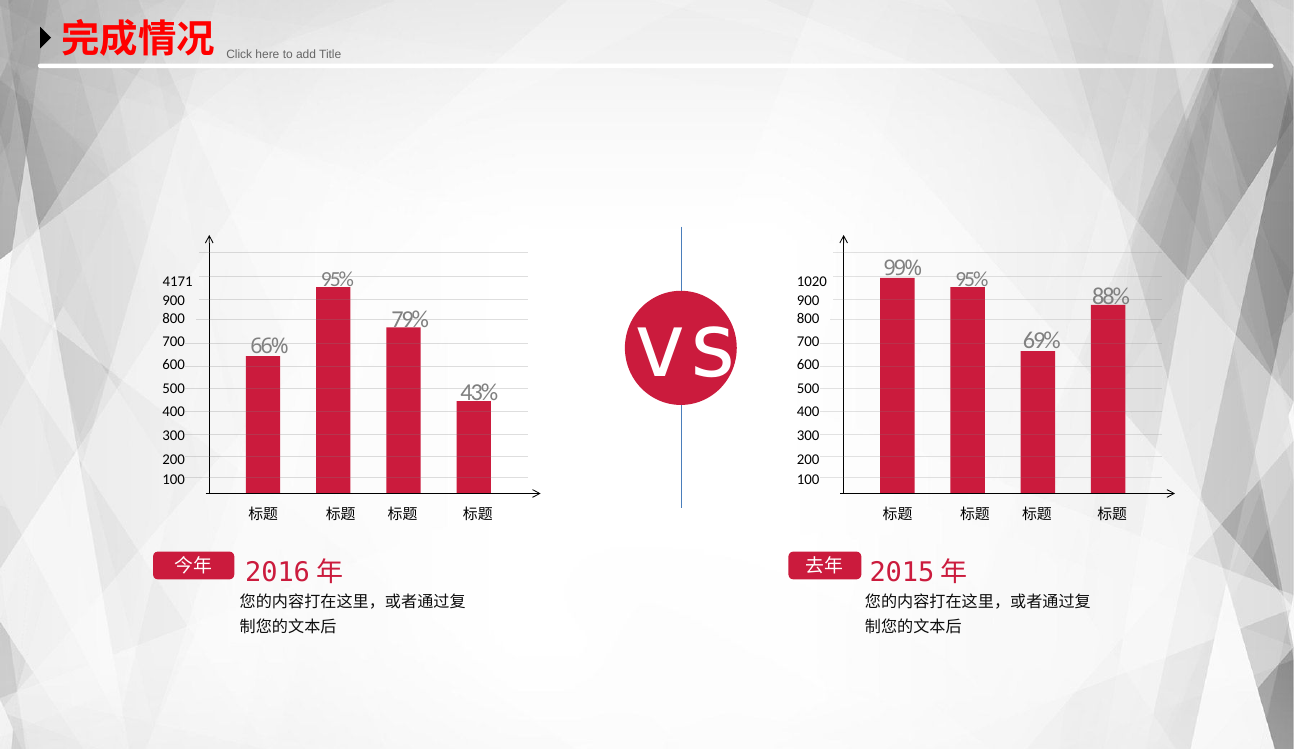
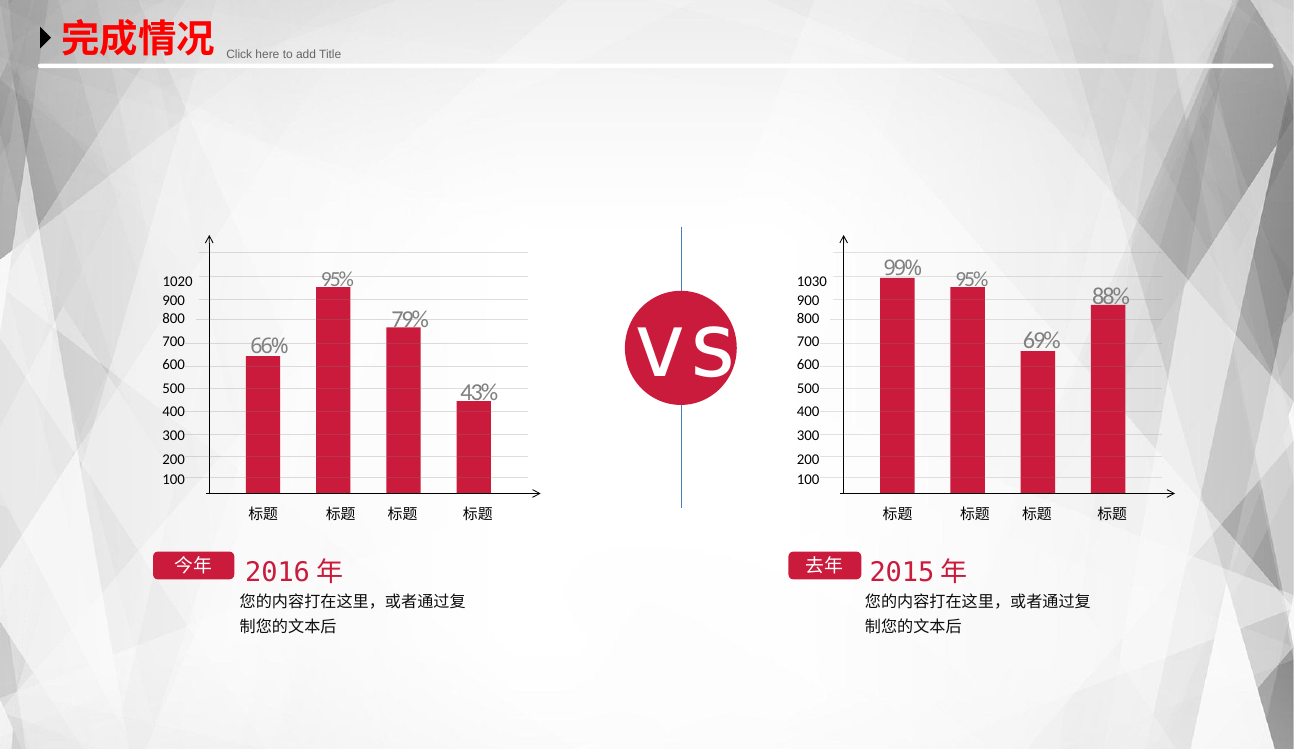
4171: 4171 -> 1020 (178, 282)
1020: 1020 -> 1030 (812, 282)
